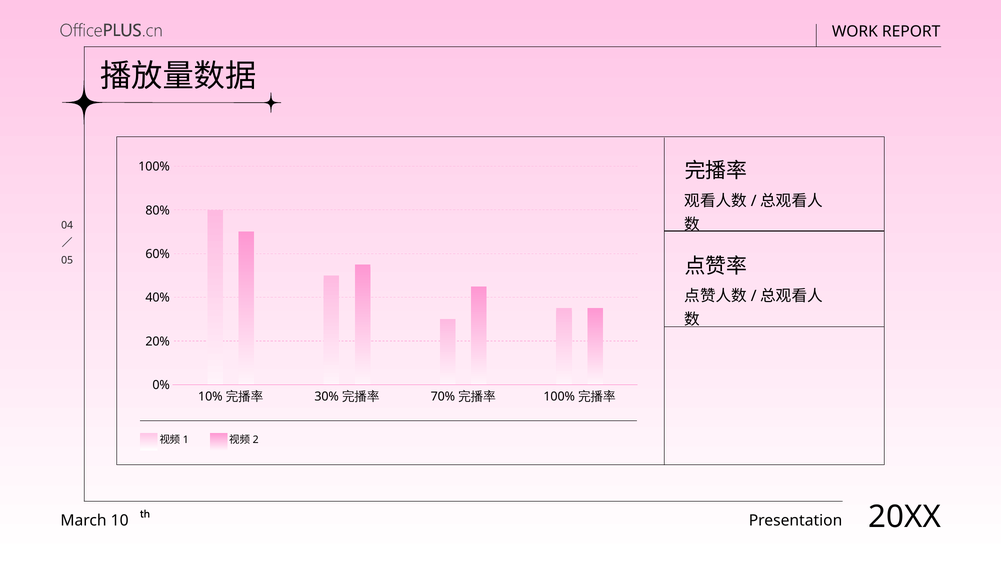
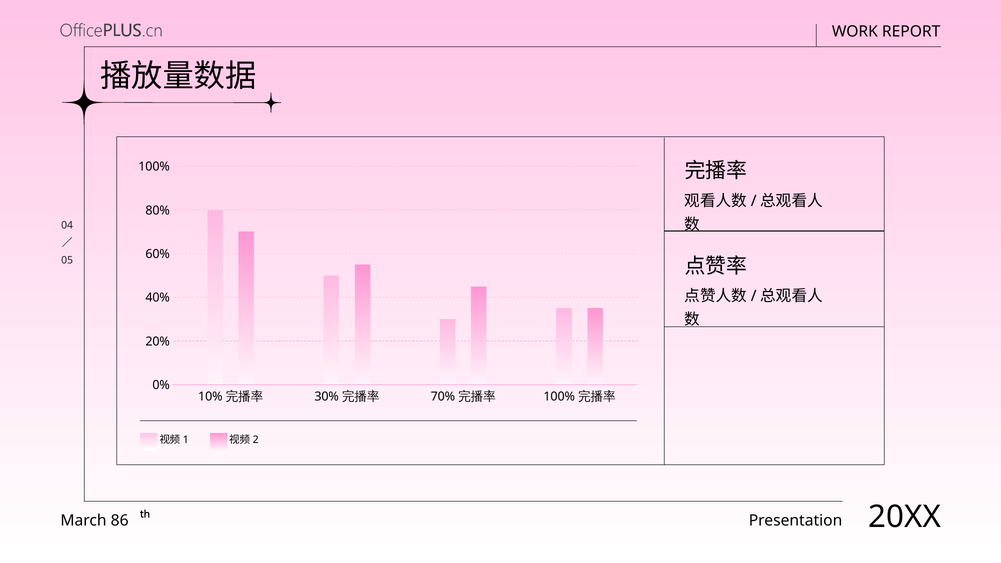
10: 10 -> 86 (120, 521)
